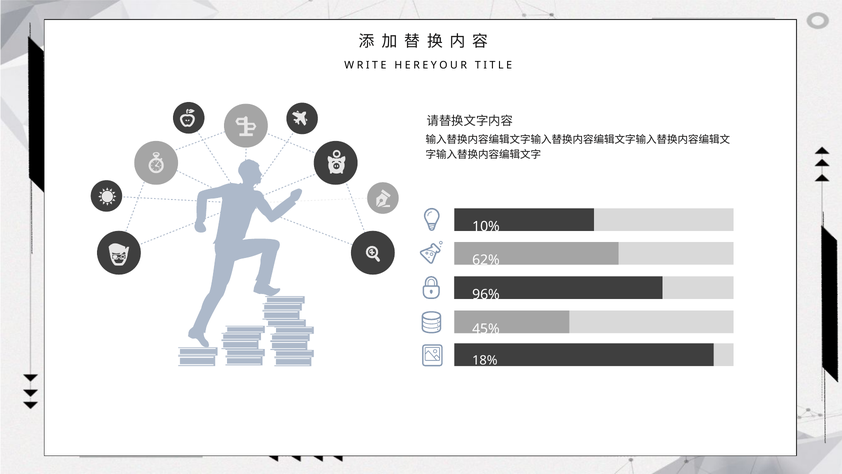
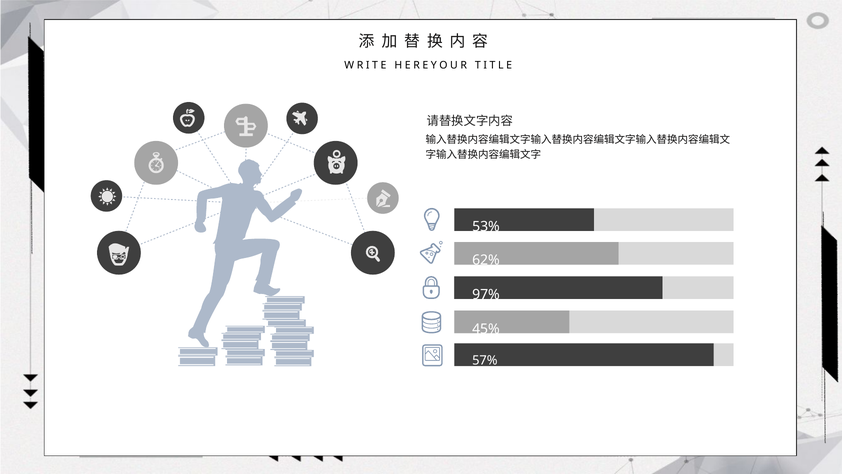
10%: 10% -> 53% (486, 226)
96%: 96% -> 97% (486, 294)
18%: 18% -> 57% (485, 360)
